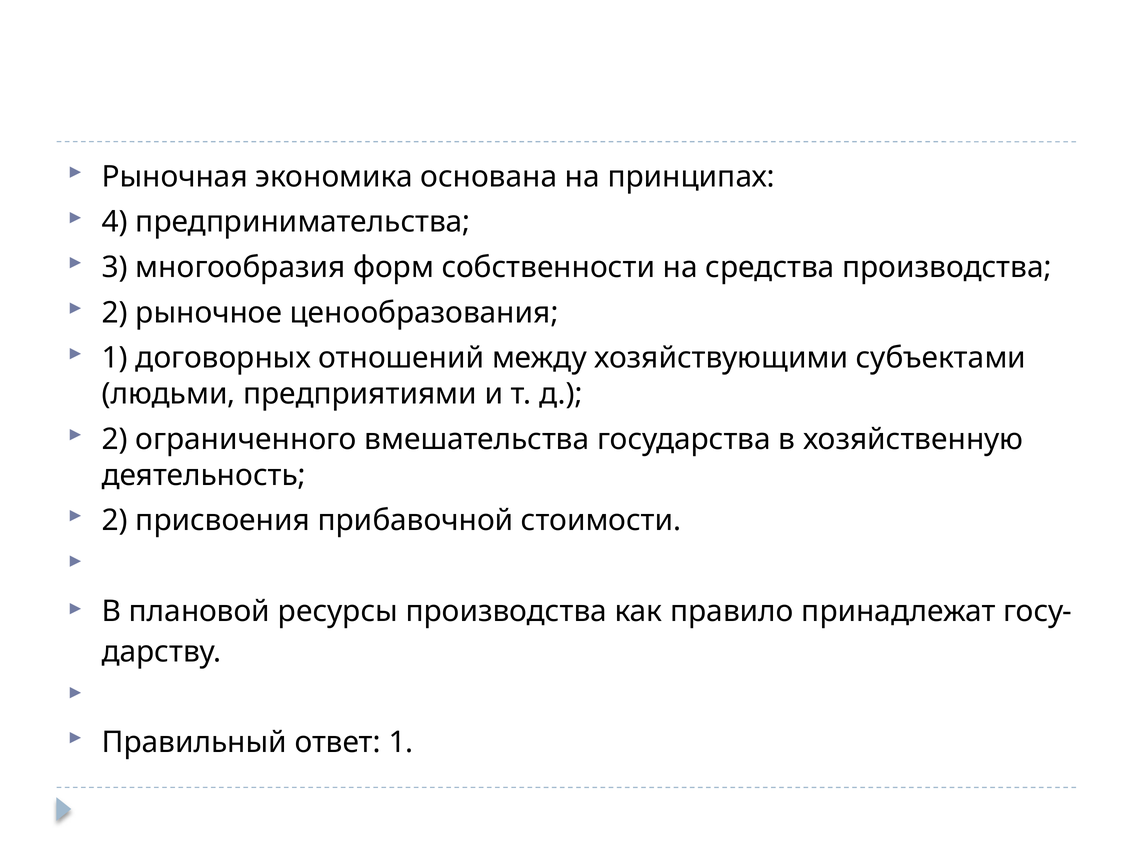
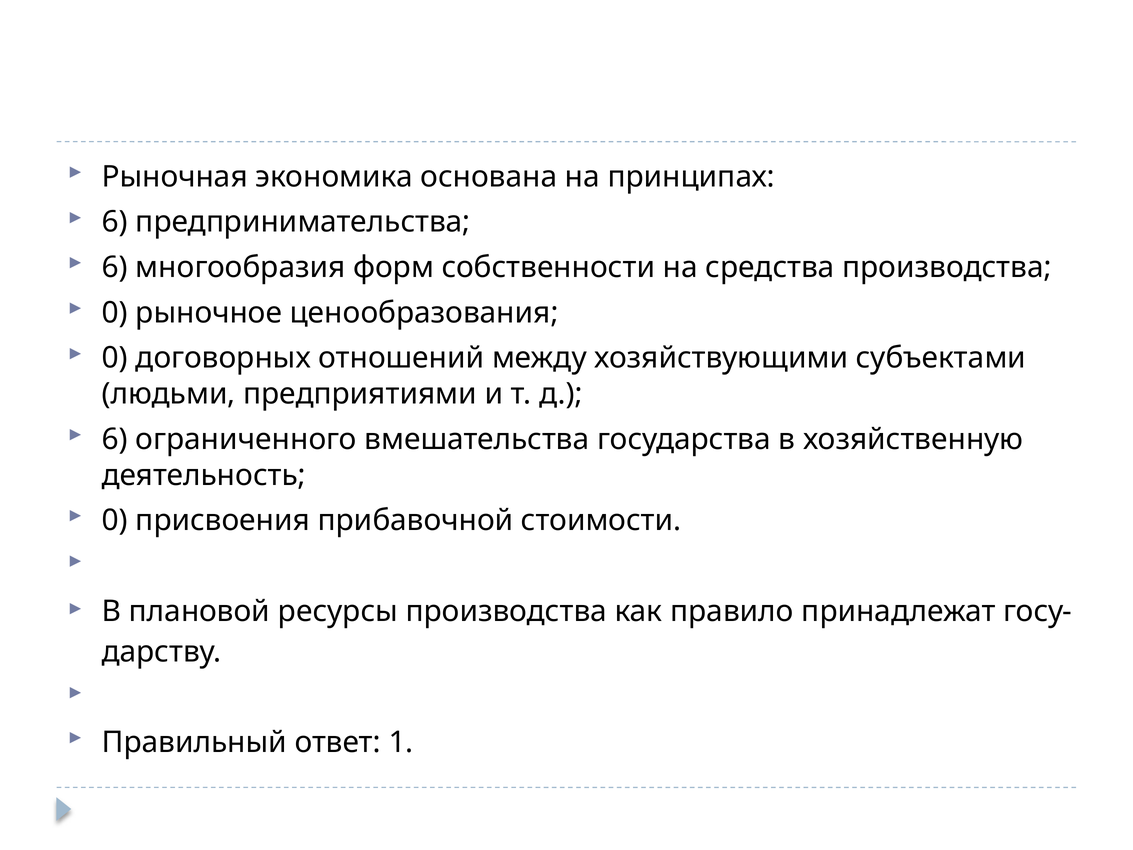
4: 4 -> 6 (115, 222)
3: 3 -> 6 (115, 267)
2: 2 -> 0 (115, 313)
1: 1 -> 0 (115, 358)
2: 2 -> 6 (115, 439)
2: 2 -> 0 (115, 520)
